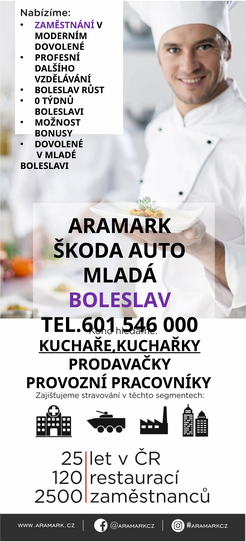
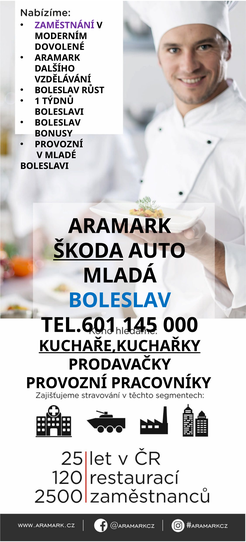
PROFESNÍ: PROFESNÍ -> ARAMARK (57, 58)
0: 0 -> 1 (37, 101)
MOŽNOST: MOŽNOST -> BOLESLAV (58, 123)
DOVOLENÉ: DOVOLENÉ -> PROVOZNÍ (59, 144)
ŠKODA underline: none -> present (88, 251)
BOLESLAV colour: purple -> blue (120, 300)
546: 546 -> 145 (140, 325)
